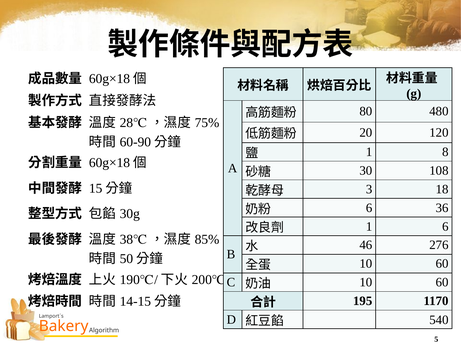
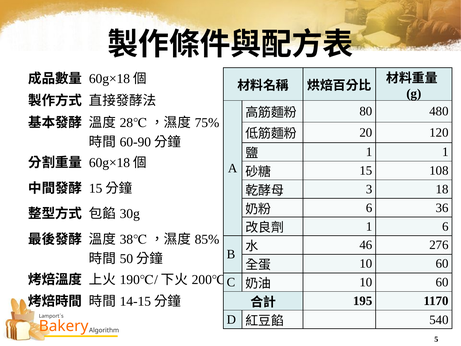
1 8: 8 -> 1 (445, 152)
30: 30 -> 15 (366, 170)
